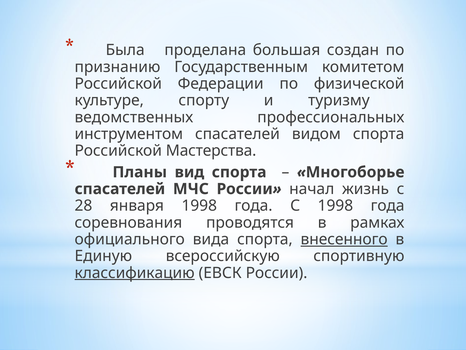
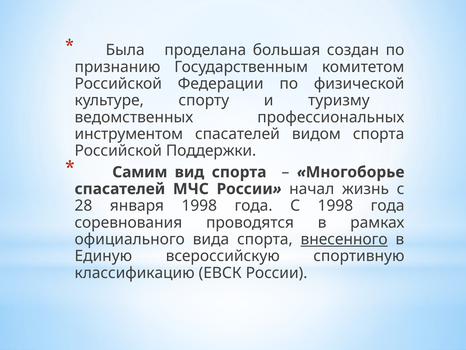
Мастерства: Мастерства -> Поддержки (211, 151)
Планы: Планы -> Самим (140, 172)
классификацию underline: present -> none (135, 273)
